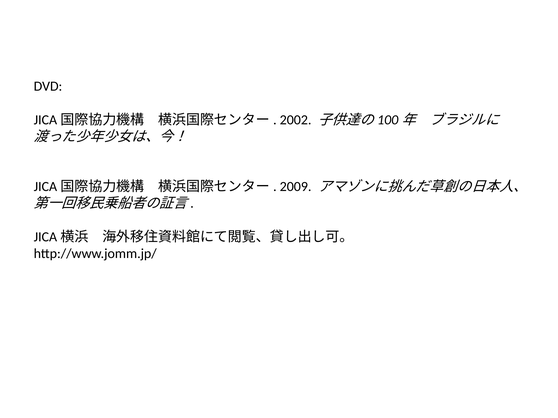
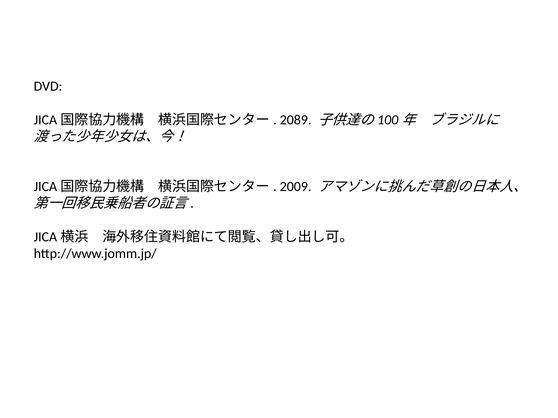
2002: 2002 -> 2089 (296, 120)
